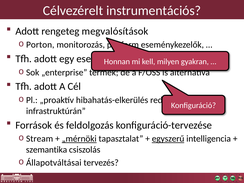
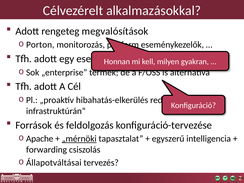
instrumentációs: instrumentációs -> alkalmazásokkal (154, 11)
Stream: Stream -> Apache (40, 139)
egyszerű underline: present -> none (168, 139)
szemantika: szemantika -> forwarding (47, 150)
